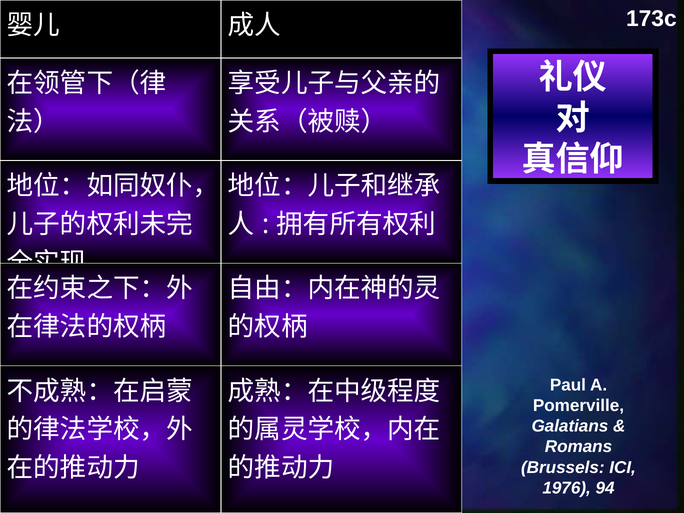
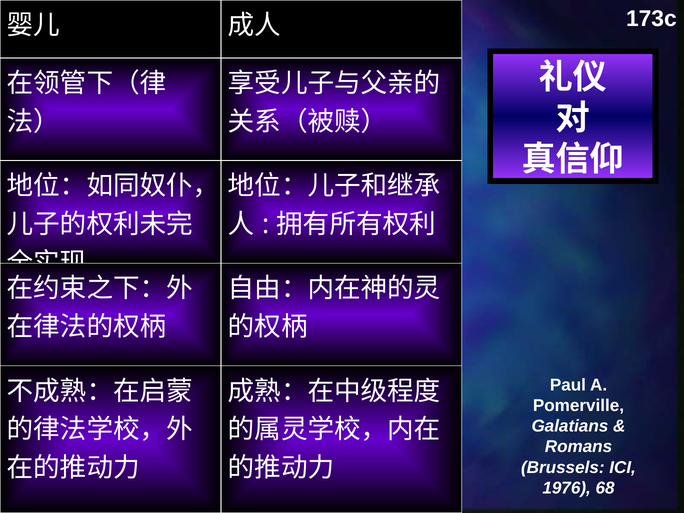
94: 94 -> 68 (605, 488)
